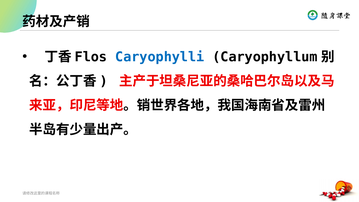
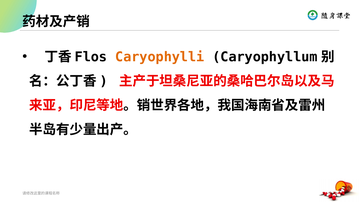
Caryophylli colour: blue -> orange (160, 57)
